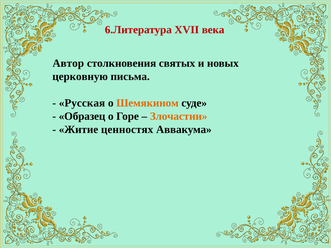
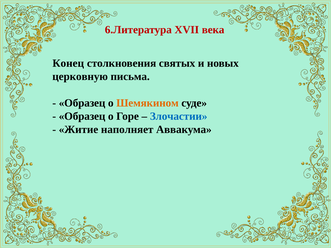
Автор: Автор -> Конец (68, 63)
Русская: Русская -> Образец (82, 103)
Злочастии colour: orange -> blue (179, 116)
ценностях: ценностях -> наполняет (127, 130)
